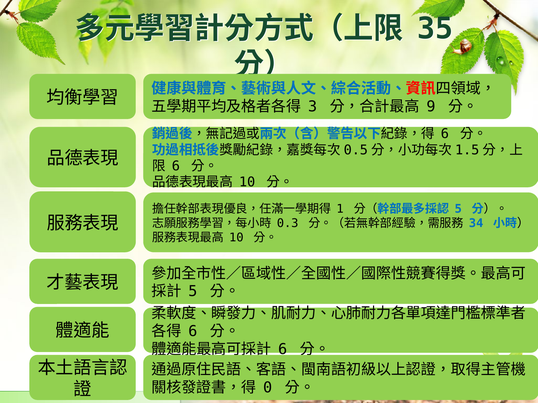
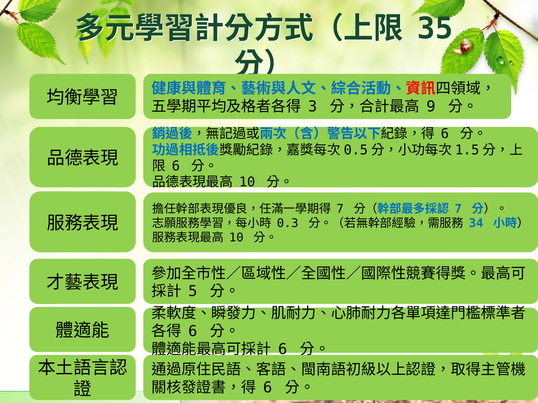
1: 1 -> 7 (340, 209)
5: 5 -> 7 (458, 209)
0: 0 -> 6 (268, 388)
